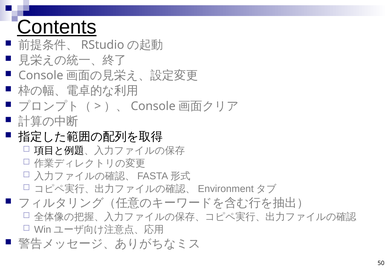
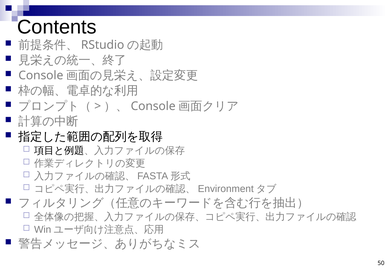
Contents underline: present -> none (57, 27)
